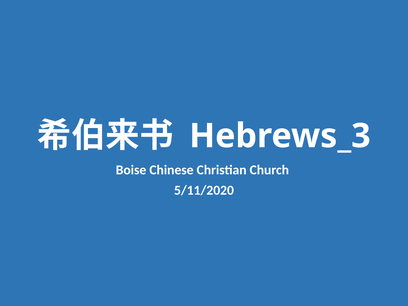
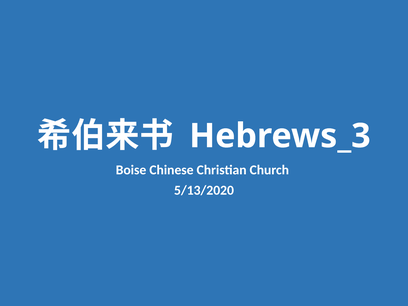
5/11/2020: 5/11/2020 -> 5/13/2020 (204, 190)
